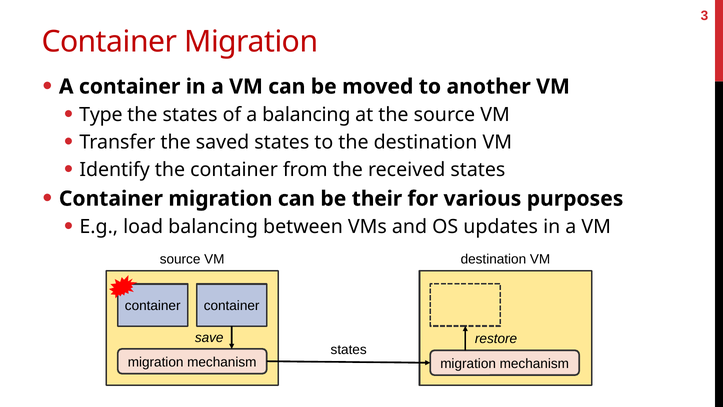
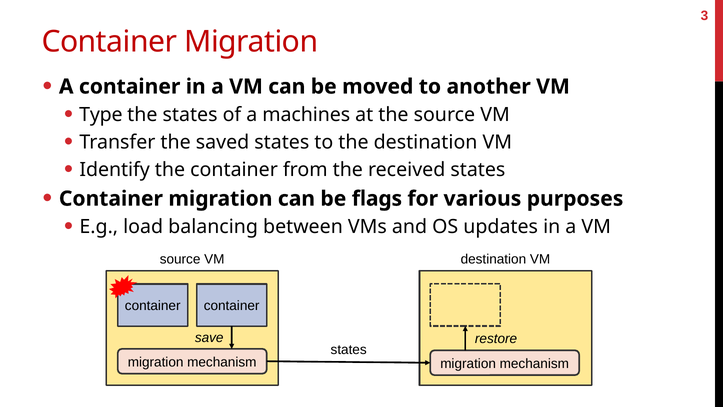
a balancing: balancing -> machines (306, 115)
their: their -> flags (377, 199)
